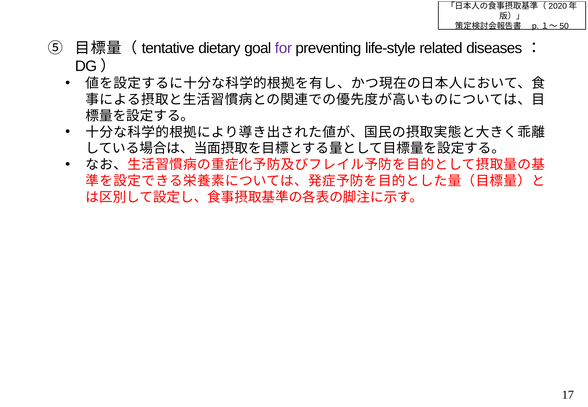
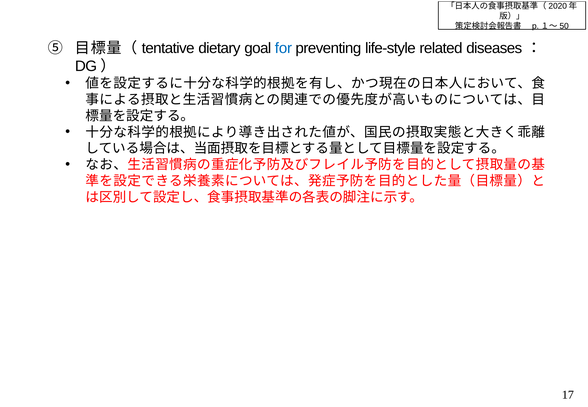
for colour: purple -> blue (283, 48)
